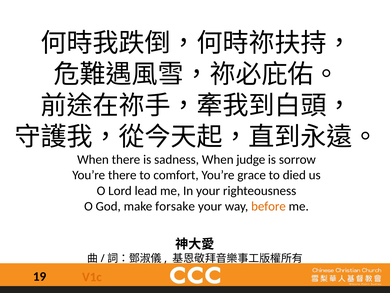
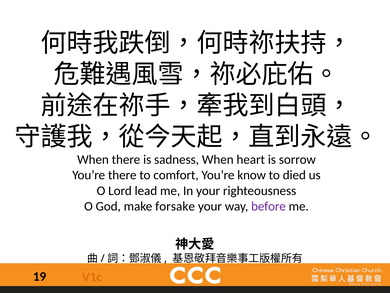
judge: judge -> heart (251, 159)
grace: grace -> know (252, 175)
before colour: orange -> purple (268, 206)
